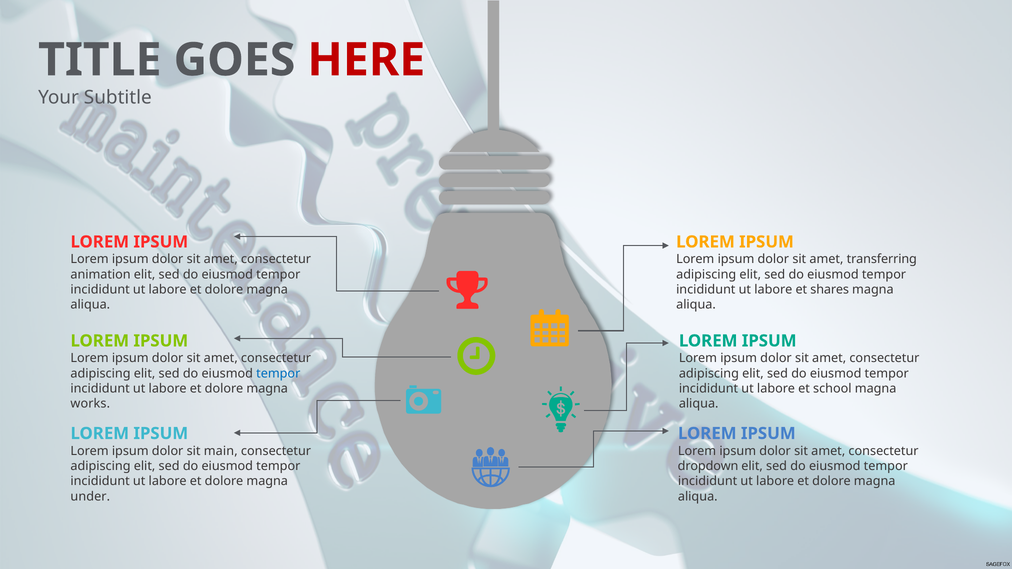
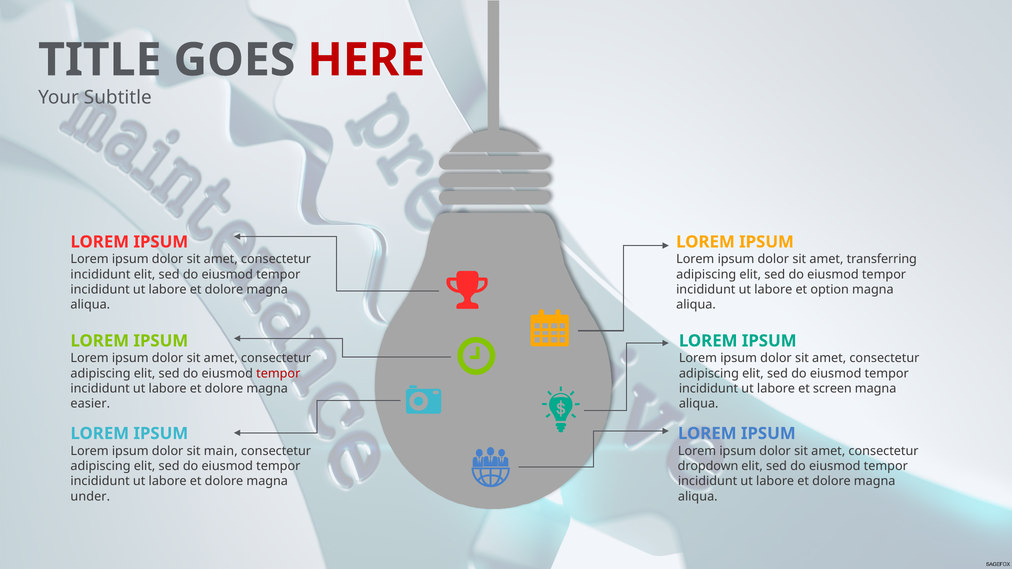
animation: animation -> incididunt (100, 275)
shares: shares -> option (830, 290)
tempor colour: blue -> red (278, 374)
school: school -> screen (832, 389)
works: works -> easier (90, 404)
